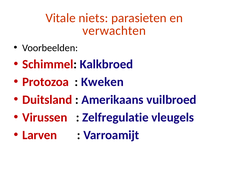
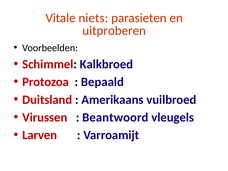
verwachten: verwachten -> uitproberen (114, 31)
Kweken: Kweken -> Bepaald (102, 82)
Zelfregulatie: Zelfregulatie -> Beantwoord (115, 117)
